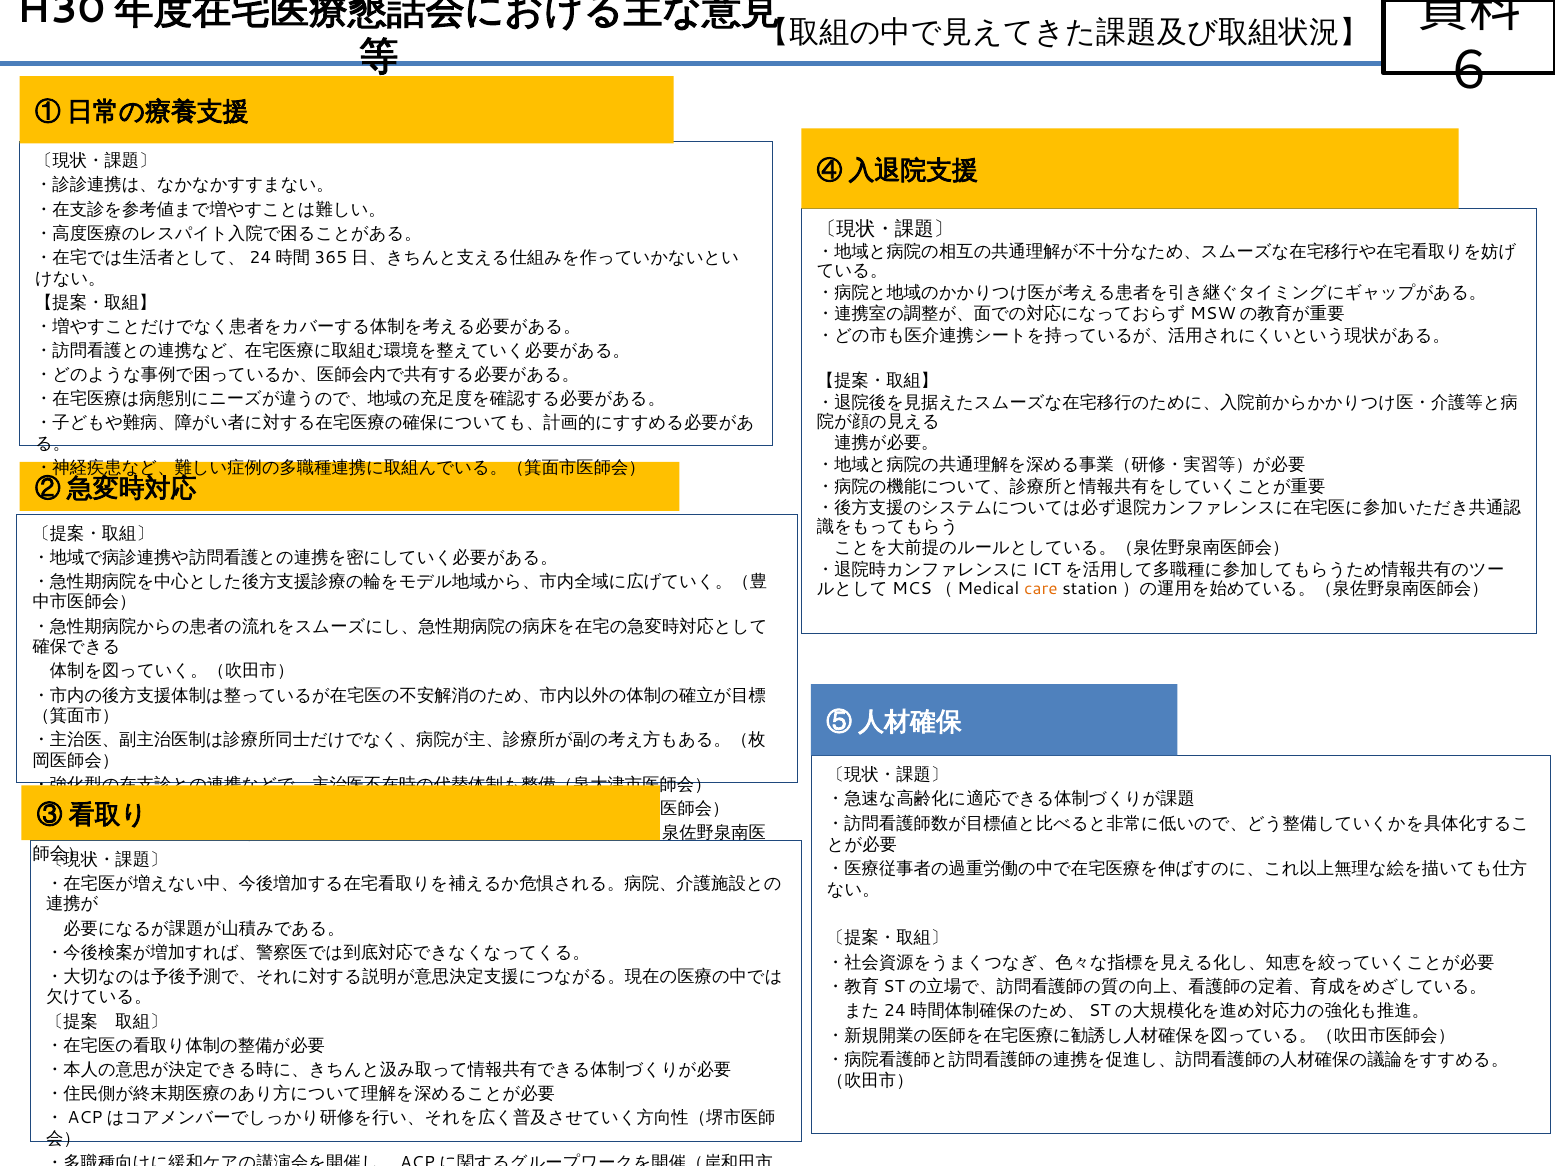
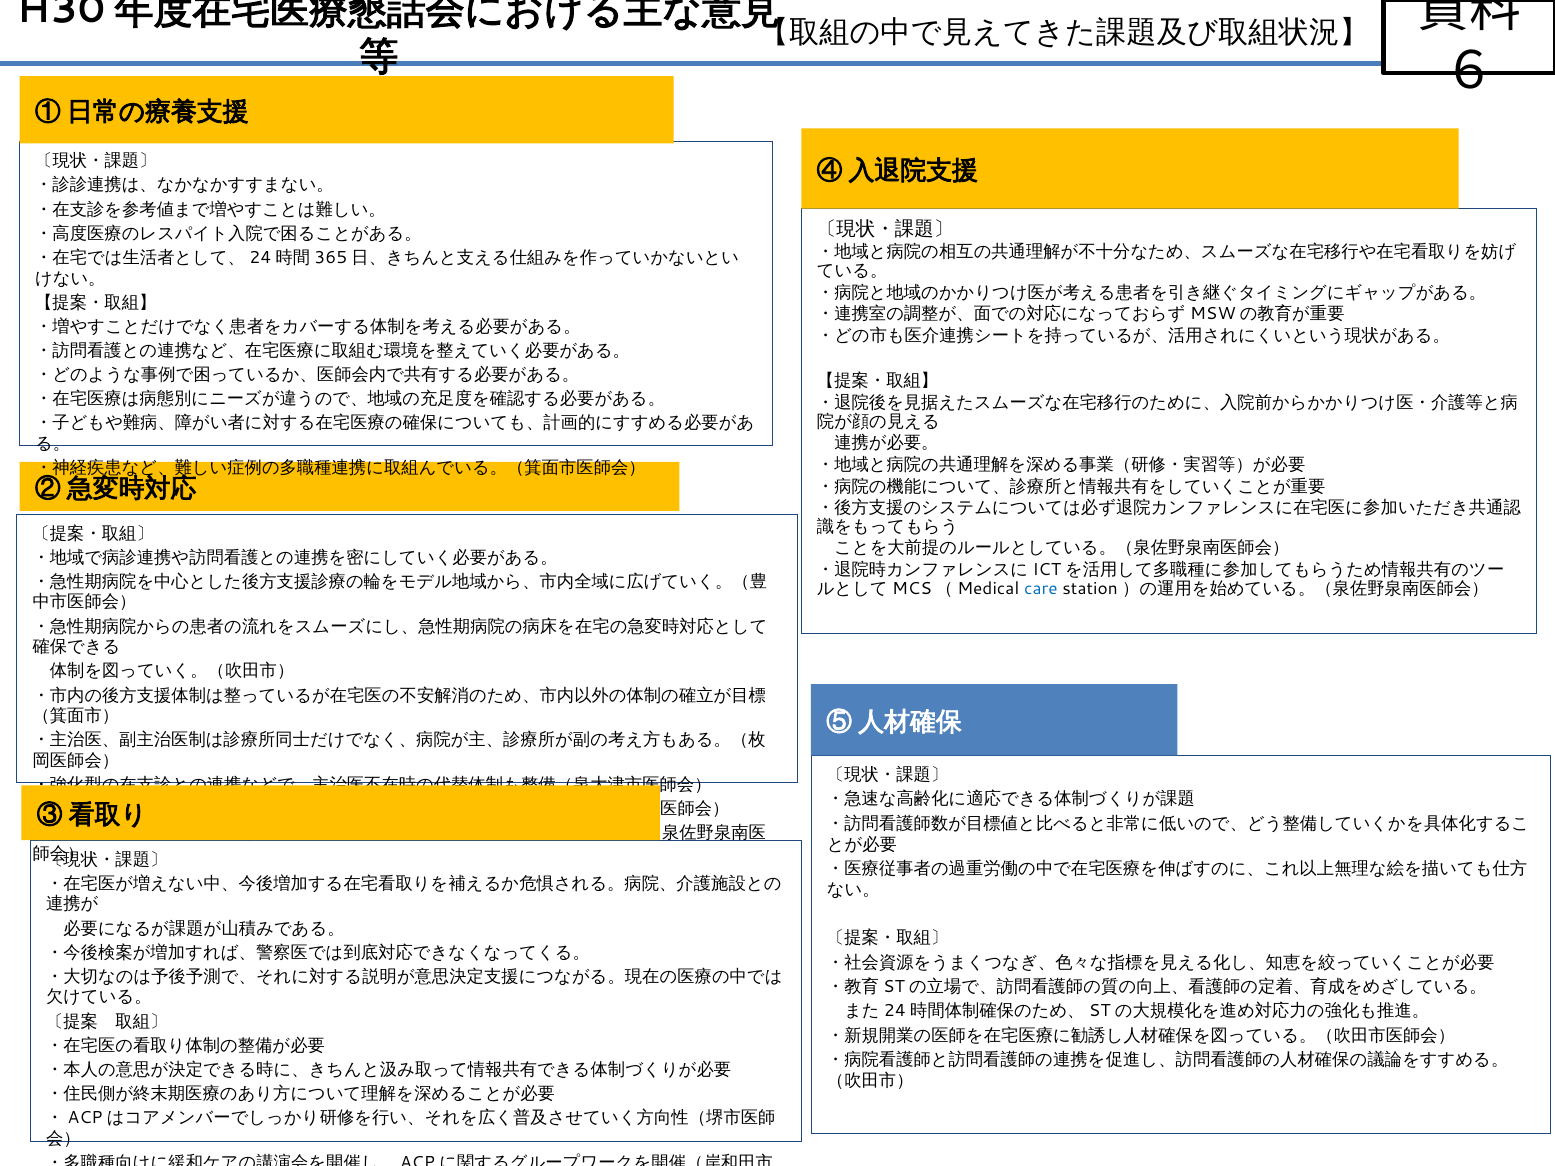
care colour: orange -> blue (1041, 589)
